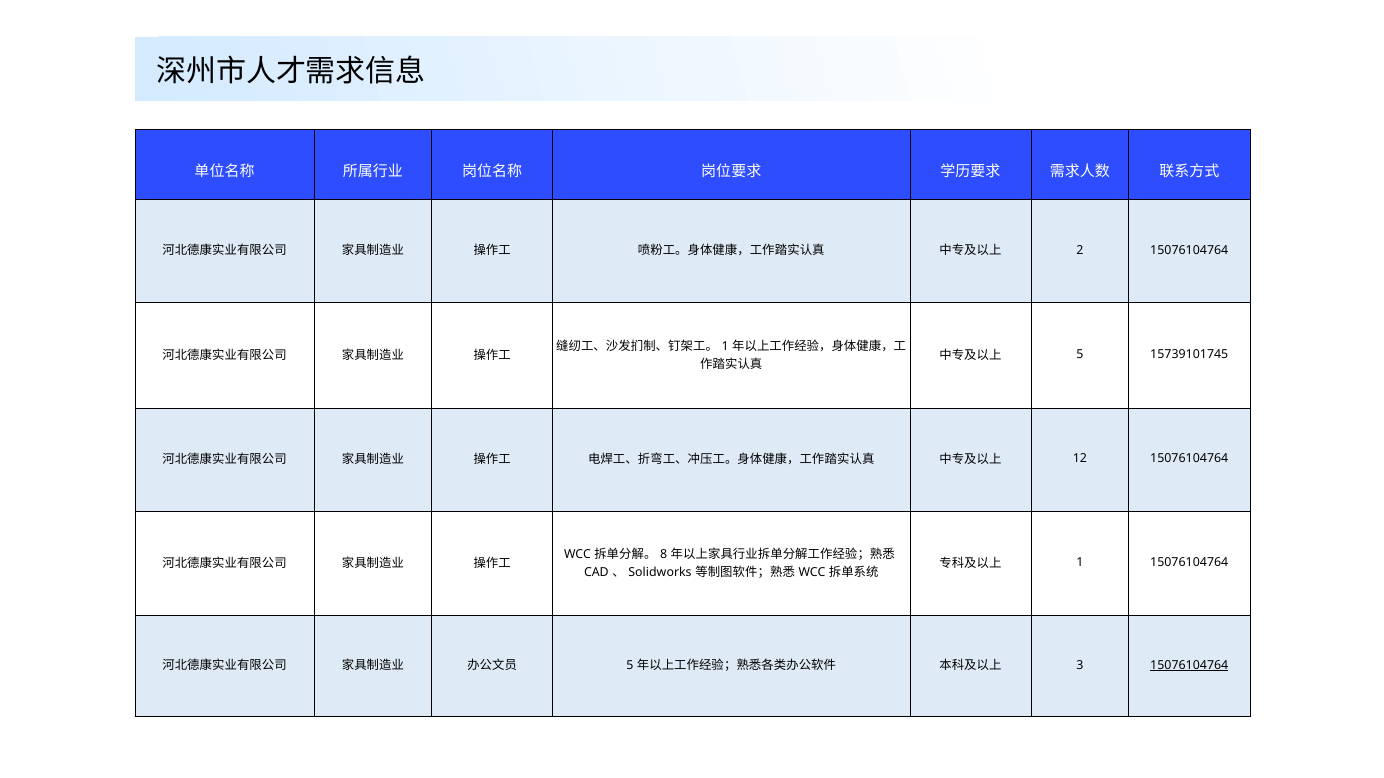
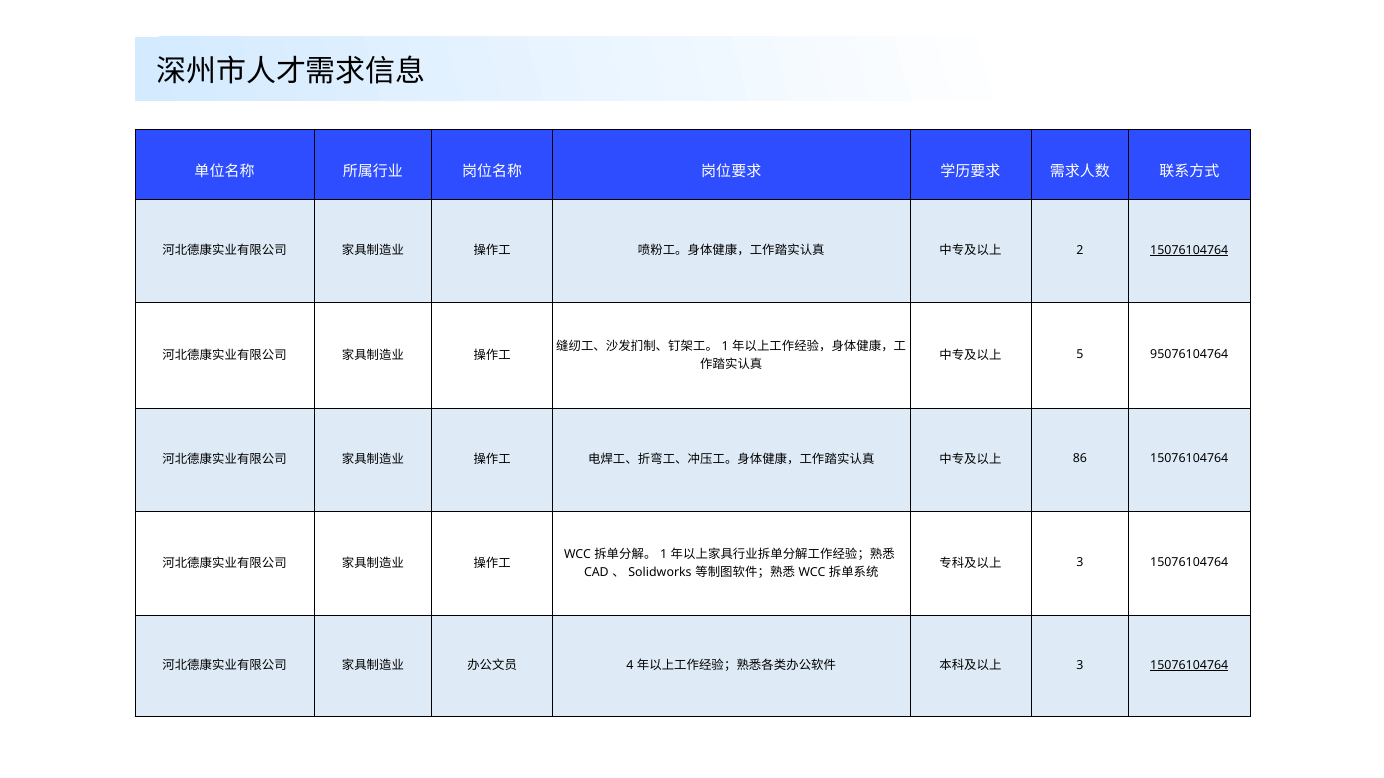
15076104764 underline: none -> present (1189, 250)
15739101745: 15739101745 -> 95076104764 (1189, 355)
12: 12 -> 86 (1080, 459)
8: 8 -> 1 (664, 555)
1: 1 -> 3 (1080, 563)
5: 5 -> 4 (630, 666)
